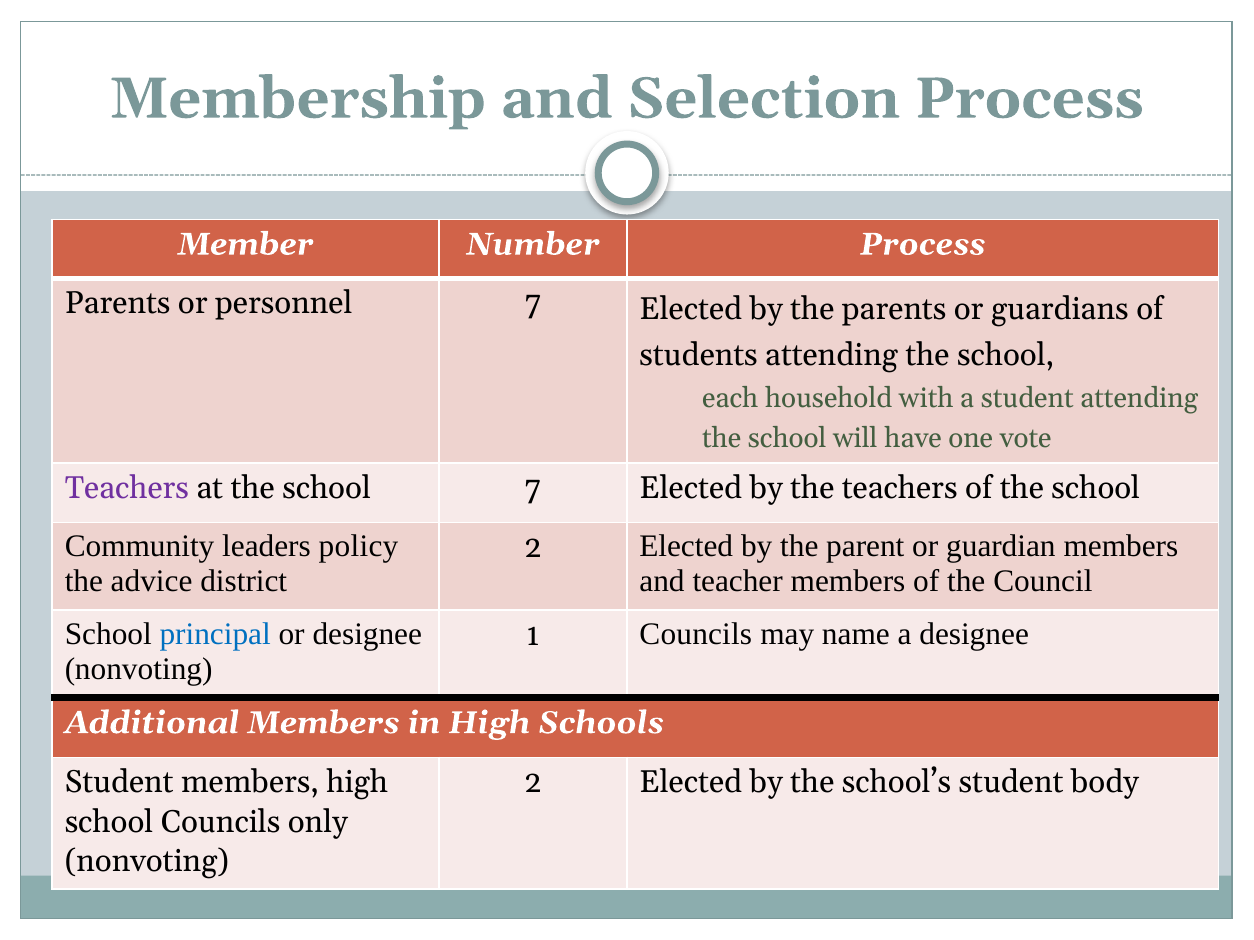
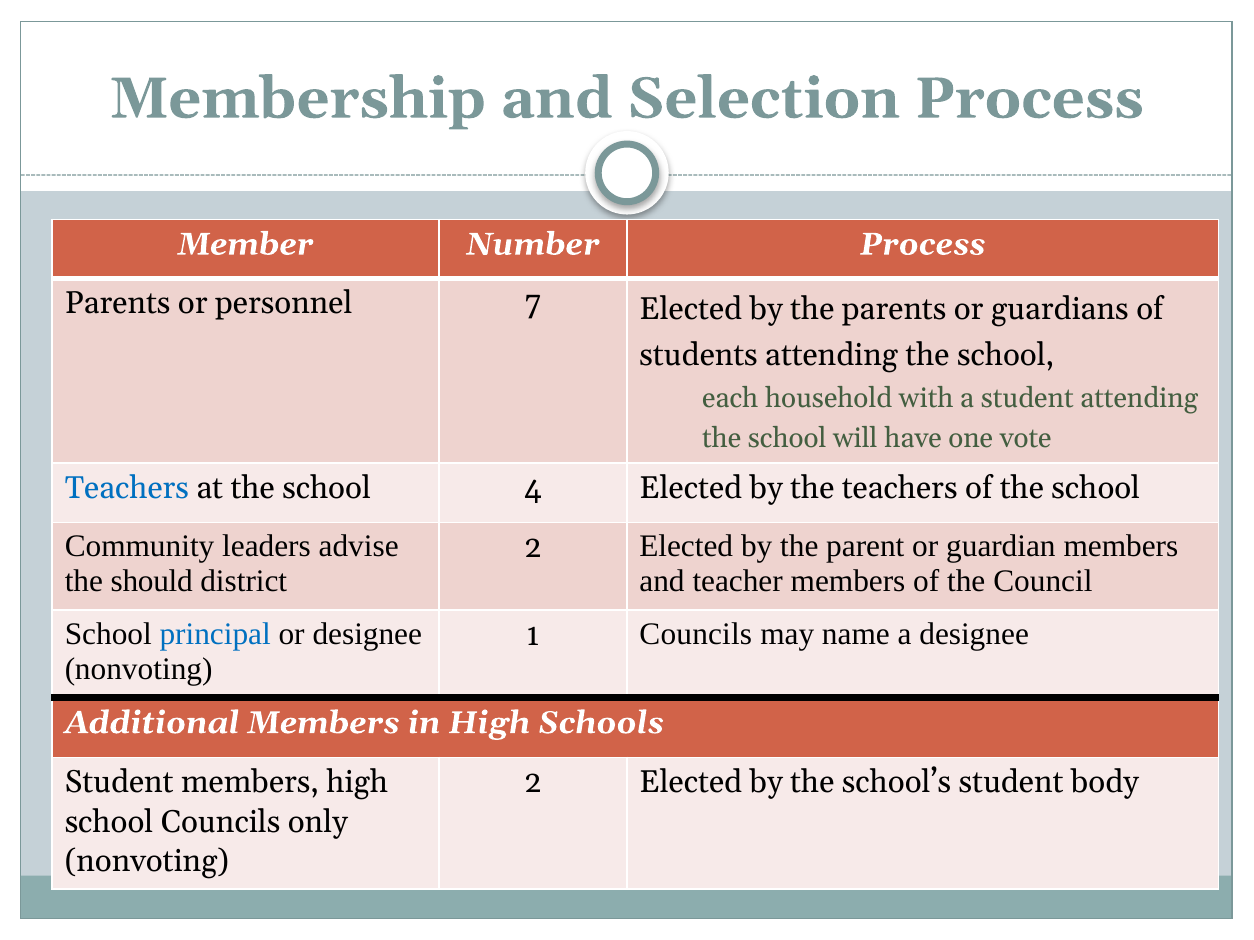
Teachers colour: purple -> blue (127, 488)
school 7: 7 -> 4 (533, 488)
policy: policy -> advise (359, 547)
advice: advice -> should (152, 581)
